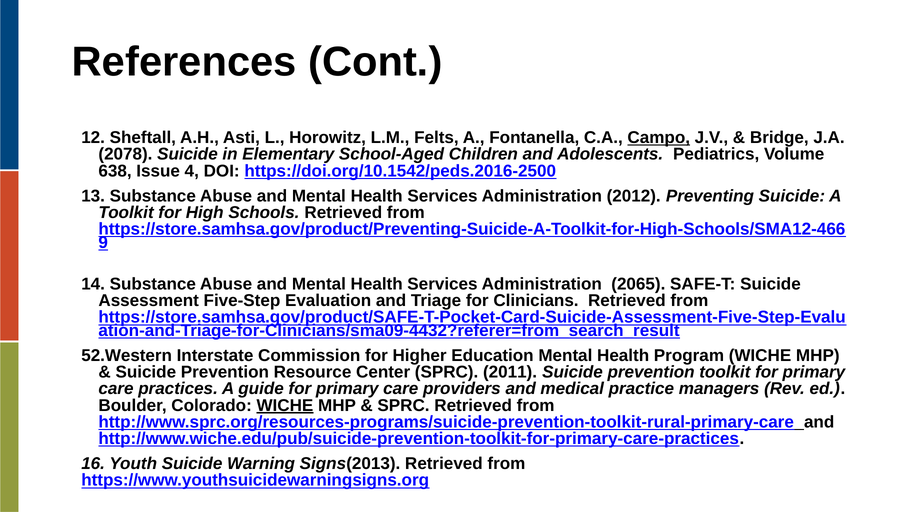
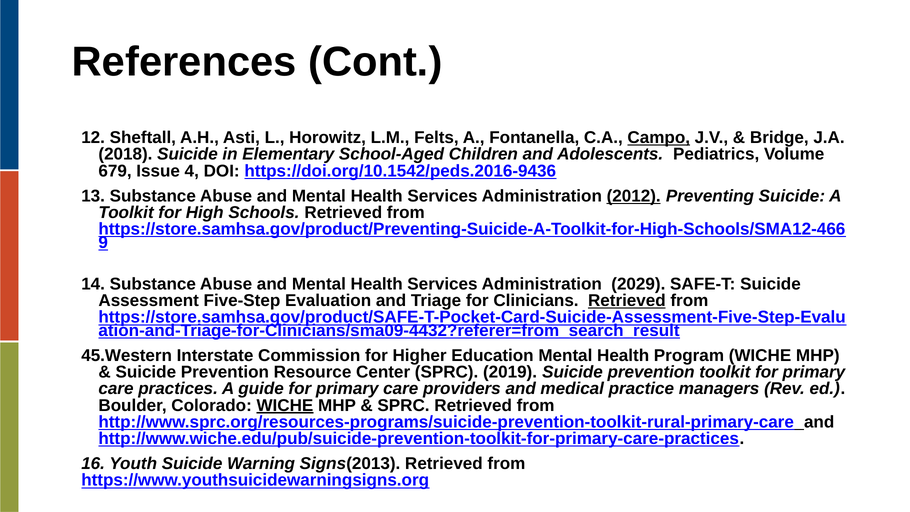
2078: 2078 -> 2018 (125, 154)
638: 638 -> 679 (115, 171)
https://doi.org/10.1542/peds.2016-2500: https://doi.org/10.1542/peds.2016-2500 -> https://doi.org/10.1542/peds.2016-9436 (400, 171)
2012 underline: none -> present (634, 196)
2065: 2065 -> 2029 (638, 284)
Retrieved underline: none -> present (627, 301)
52.Western: 52.Western -> 45.Western (127, 356)
2011: 2011 -> 2019 (510, 372)
